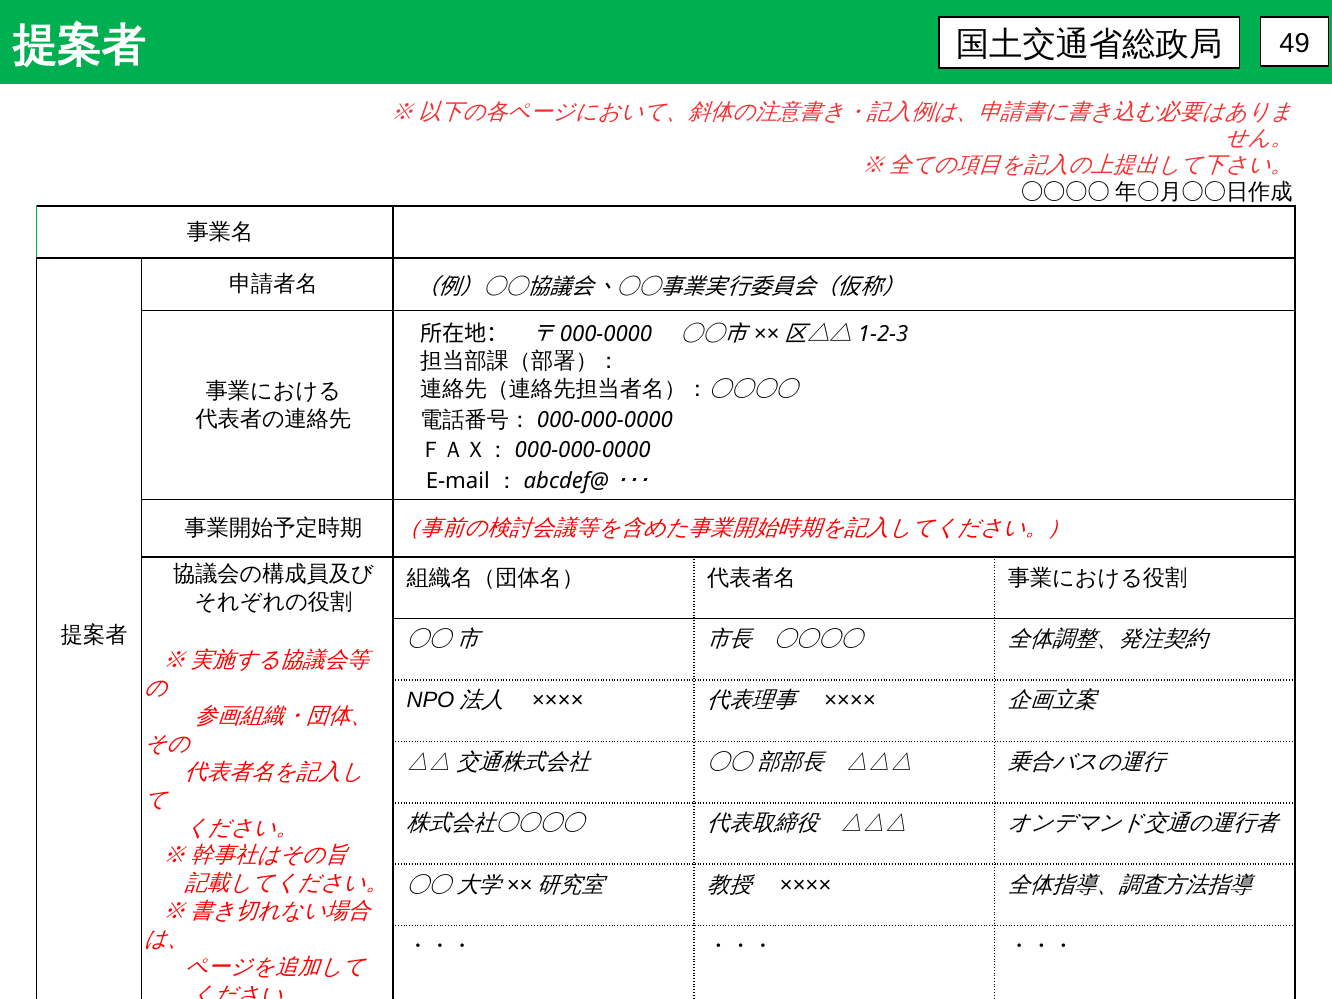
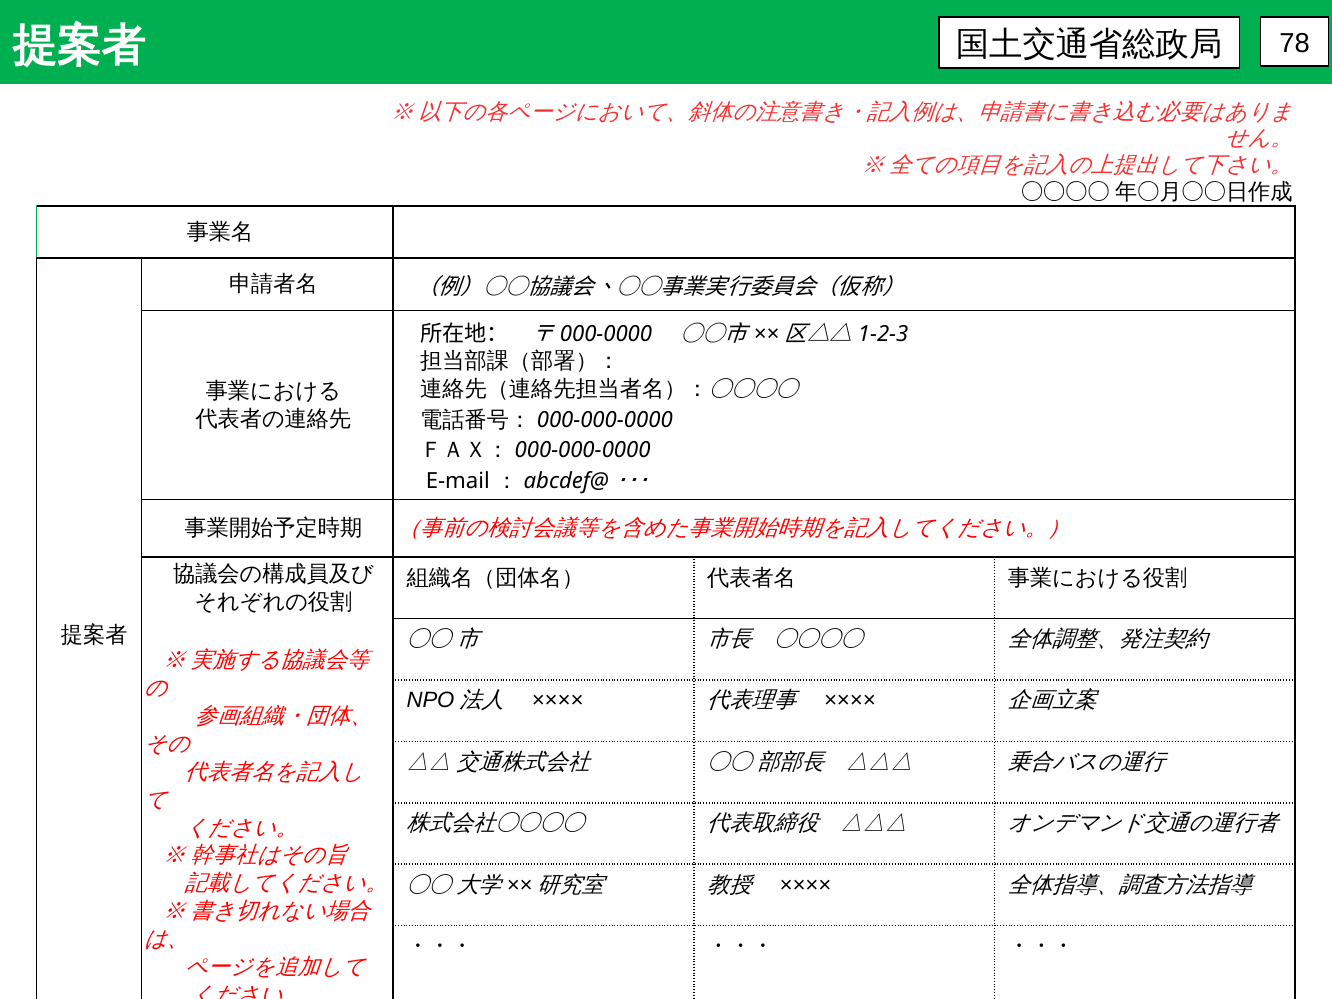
49: 49 -> 78 (1295, 44)
